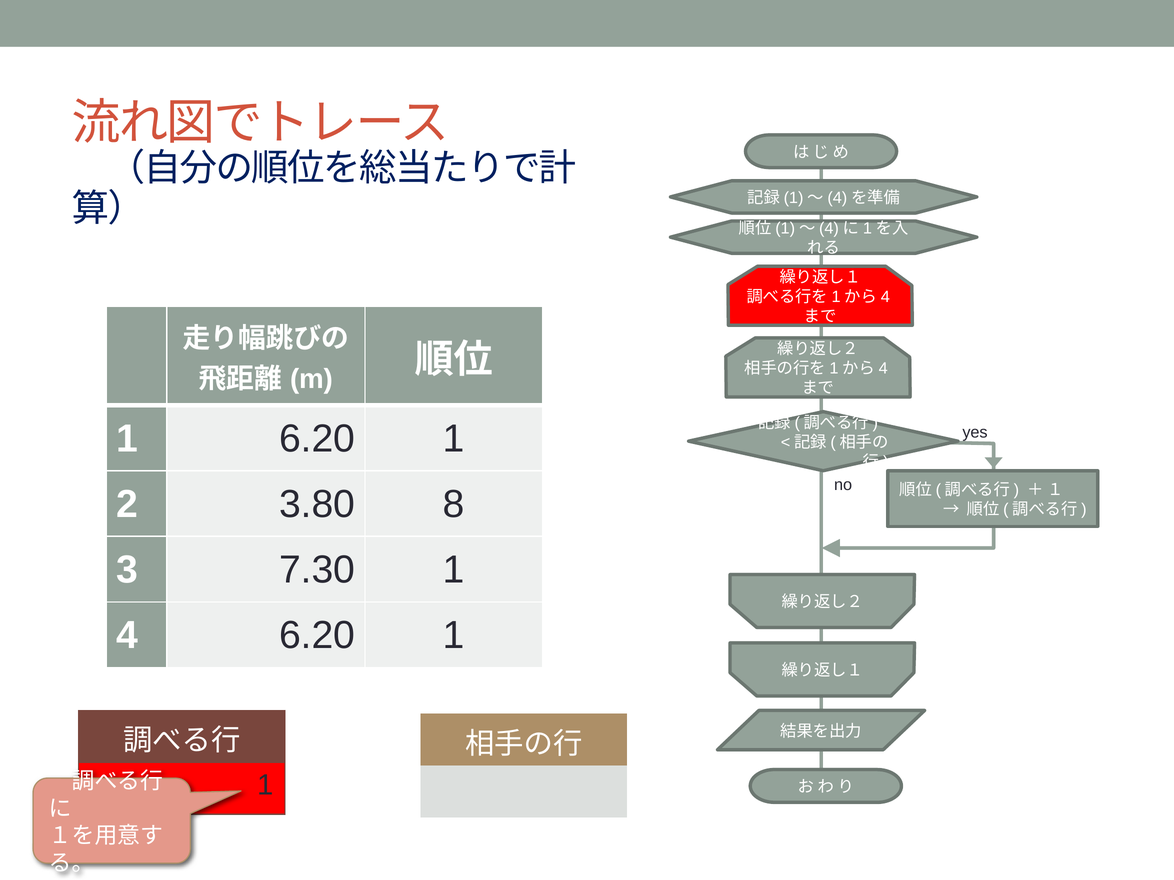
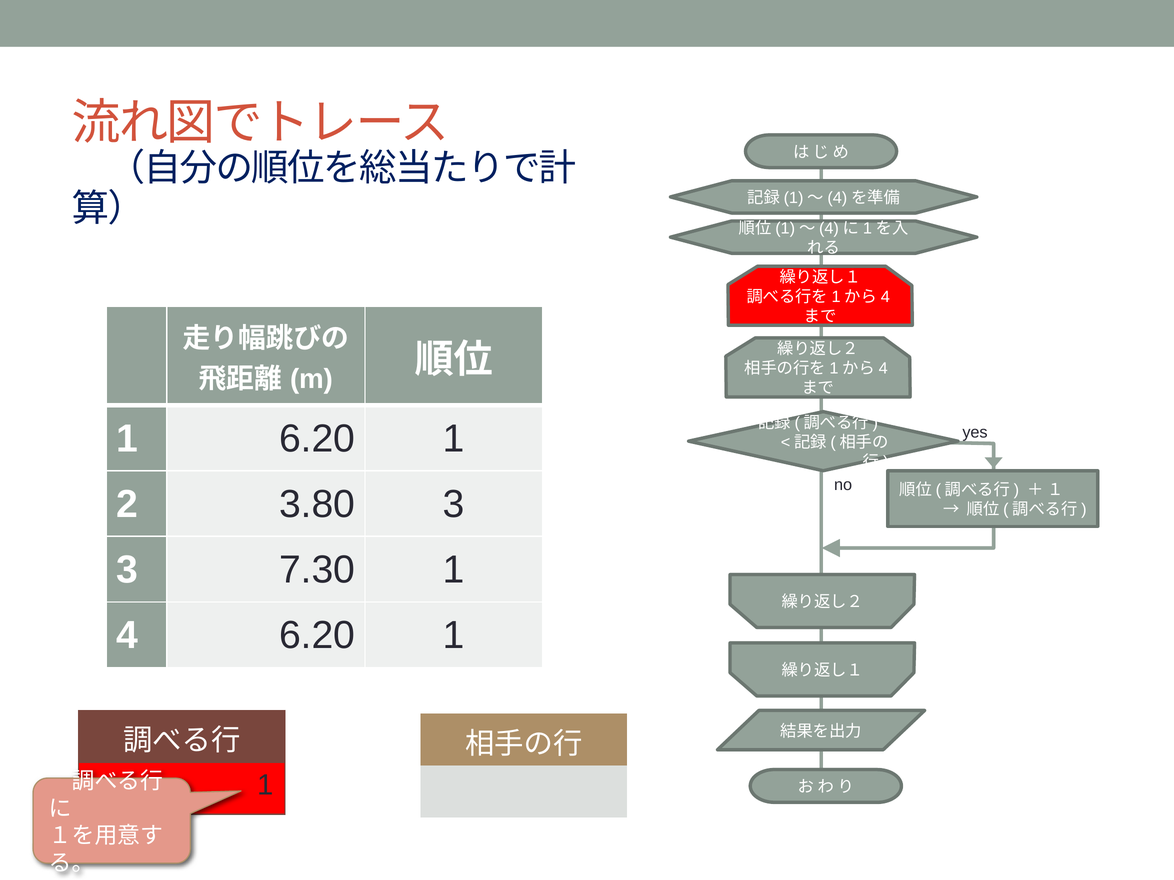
3.80 8: 8 -> 3 (454, 505)
